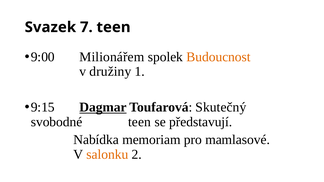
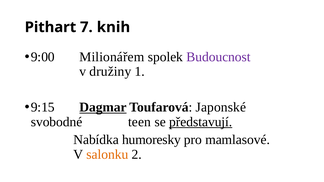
Svazek: Svazek -> Pithart (50, 27)
7 teen: teen -> knih (113, 27)
Budoucnost colour: orange -> purple (219, 57)
Skutečný: Skutečný -> Japonské (221, 107)
představují underline: none -> present (201, 122)
memoriam: memoriam -> humoresky (152, 140)
